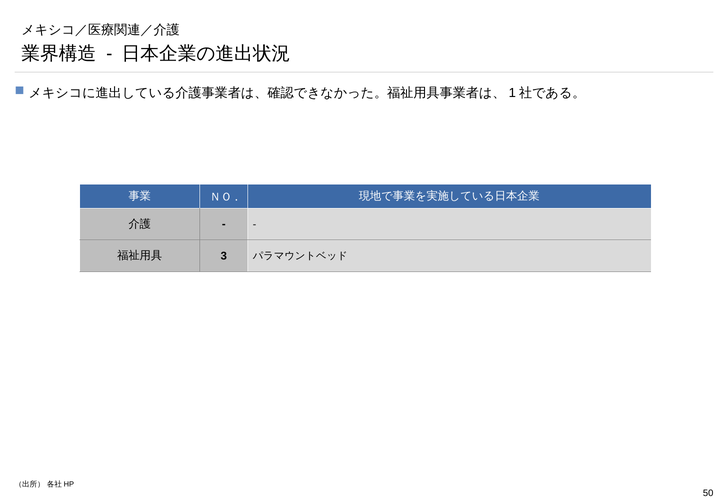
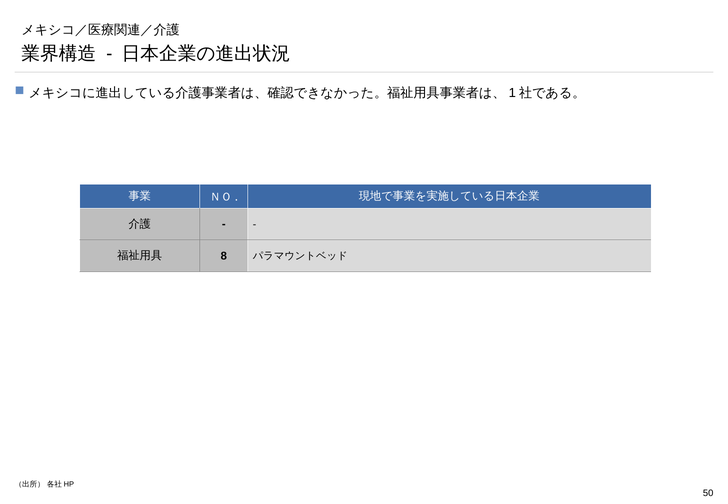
3: 3 -> 8 (224, 256)
